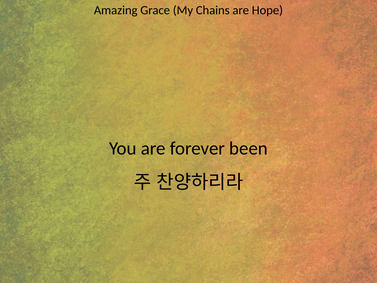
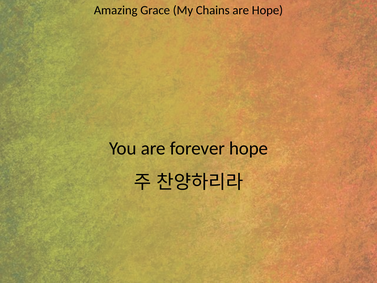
forever been: been -> hope (249, 148)
